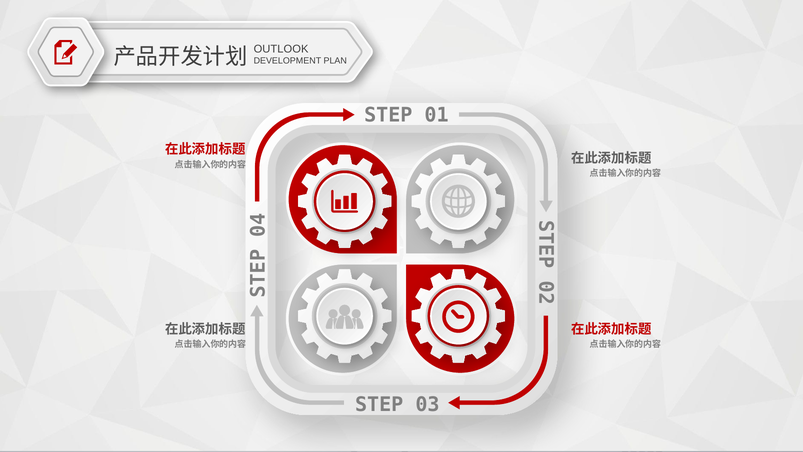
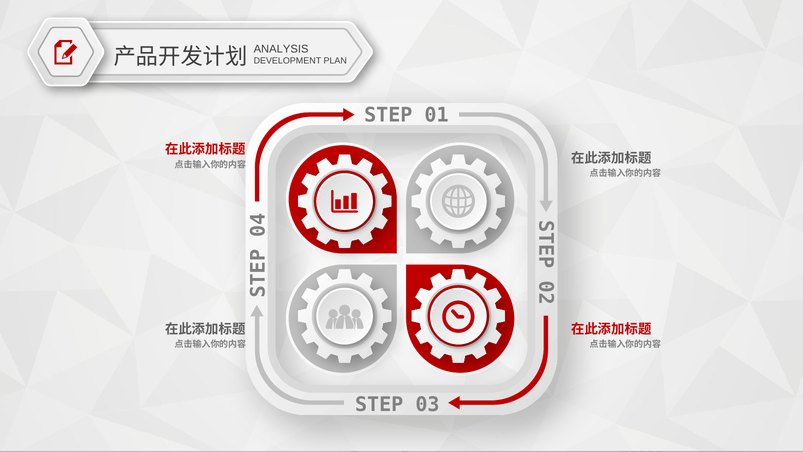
OUTLOOK: OUTLOOK -> ANALYSIS (281, 49)
